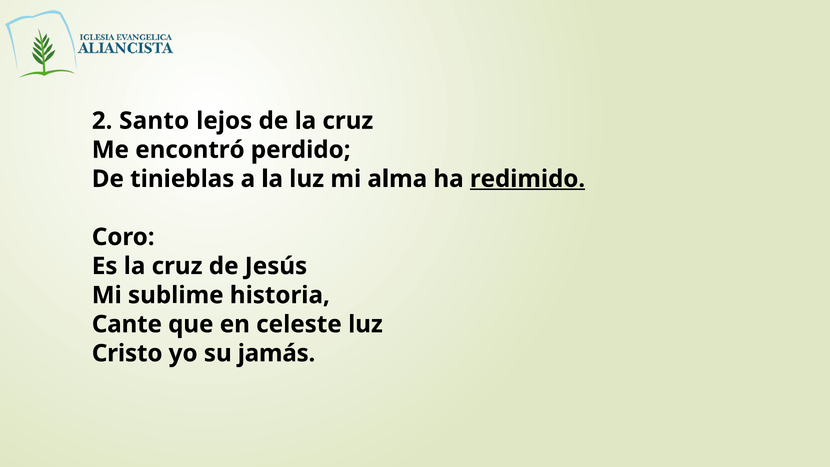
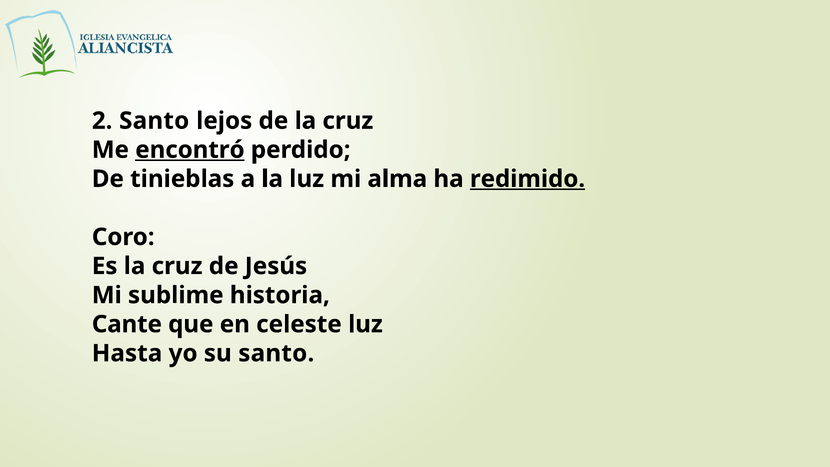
encontró underline: none -> present (190, 150)
Cristo: Cristo -> Hasta (127, 353)
su jamás: jamás -> santo (276, 353)
